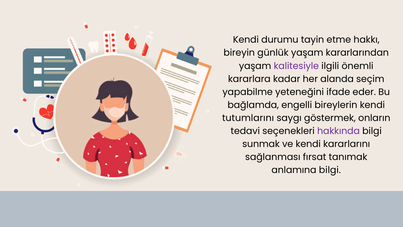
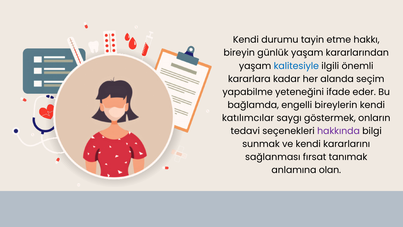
kalitesiyle colour: purple -> blue (296, 66)
tutumlarını: tutumlarını -> katılımcılar (248, 118)
anlamına bilgi: bilgi -> olan (330, 170)
